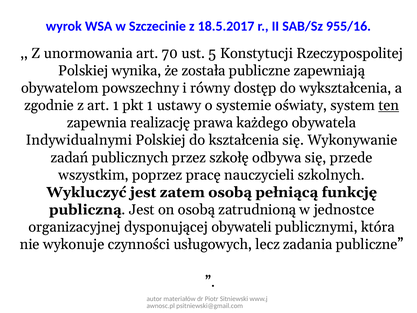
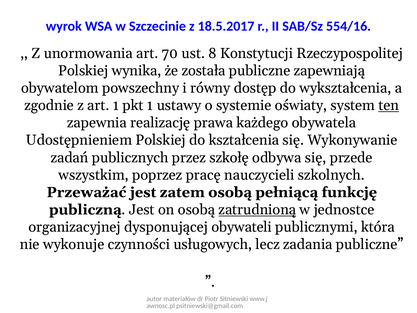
955/16: 955/16 -> 554/16 (348, 26)
5: 5 -> 8 (213, 53)
Indywidualnymi: Indywidualnymi -> Udostępnieniem (79, 140)
Wykluczyć: Wykluczyć -> Przeważać (86, 192)
zatrudnioną underline: none -> present (257, 210)
